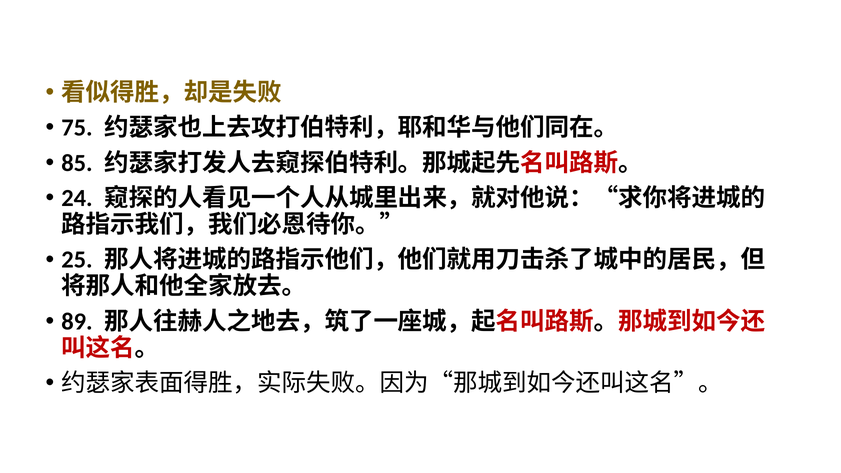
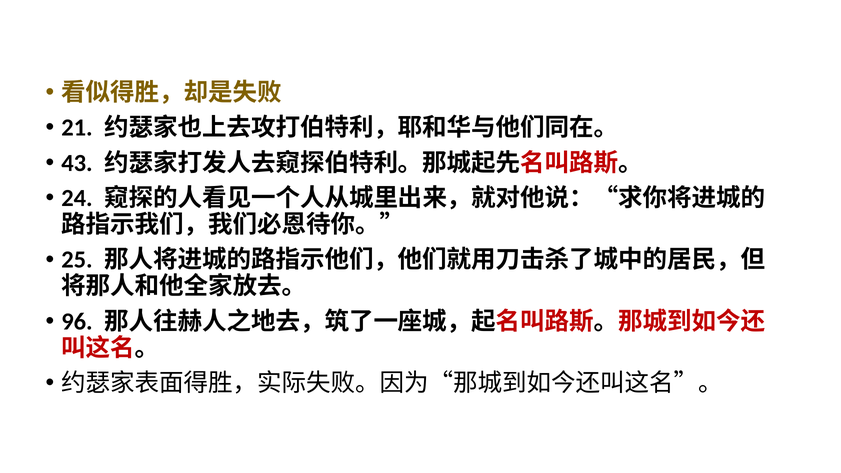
75: 75 -> 21 (77, 128)
85: 85 -> 43 (77, 163)
89: 89 -> 96 (77, 322)
